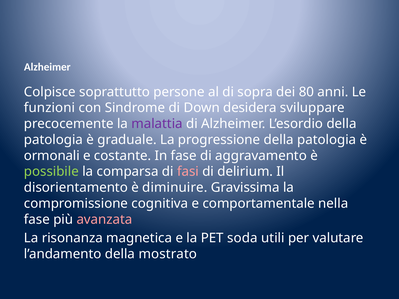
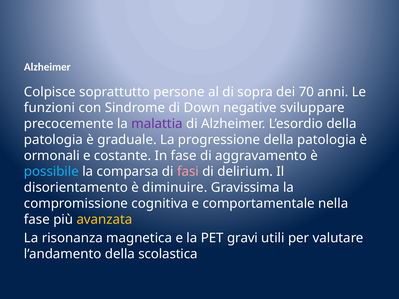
80: 80 -> 70 (306, 92)
desidera: desidera -> negative (250, 108)
possibile colour: light green -> light blue (51, 172)
avanzata colour: pink -> yellow (104, 220)
soda: soda -> gravi (243, 238)
mostrato: mostrato -> scolastica (168, 254)
